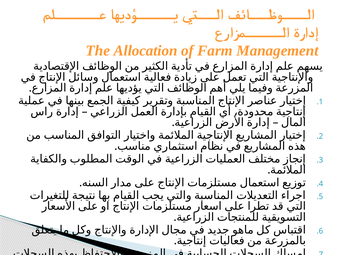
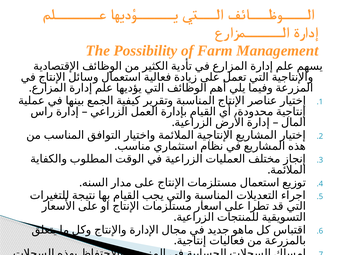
Allocation: Allocation -> Possibility (146, 50)
